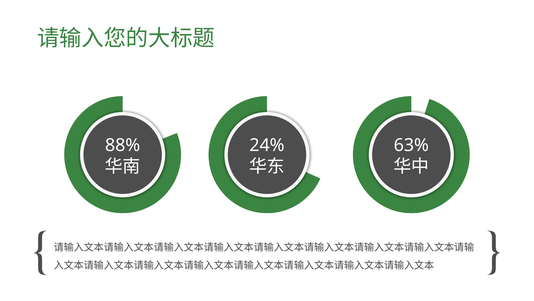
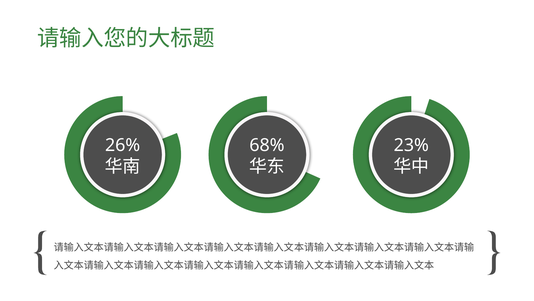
88%: 88% -> 26% (123, 145)
24%: 24% -> 68% (267, 145)
63%: 63% -> 23% (411, 145)
